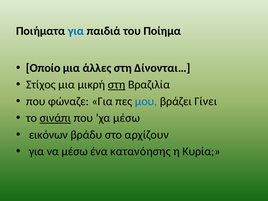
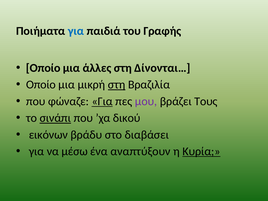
Ποίημα: Ποίημα -> Γραφής (162, 31)
Στίχος: Στίχος -> Οποίο (41, 85)
Για underline: none -> present (102, 101)
μου colour: blue -> purple (146, 101)
Γίνει: Γίνει -> Τους (206, 101)
’χα μέσω: μέσω -> δικού (127, 118)
αρχίζουν: αρχίζουν -> διαβάσει (147, 135)
κατανόησης: κατανόησης -> αναπτύξουν (140, 151)
Κυρία underline: none -> present (201, 151)
